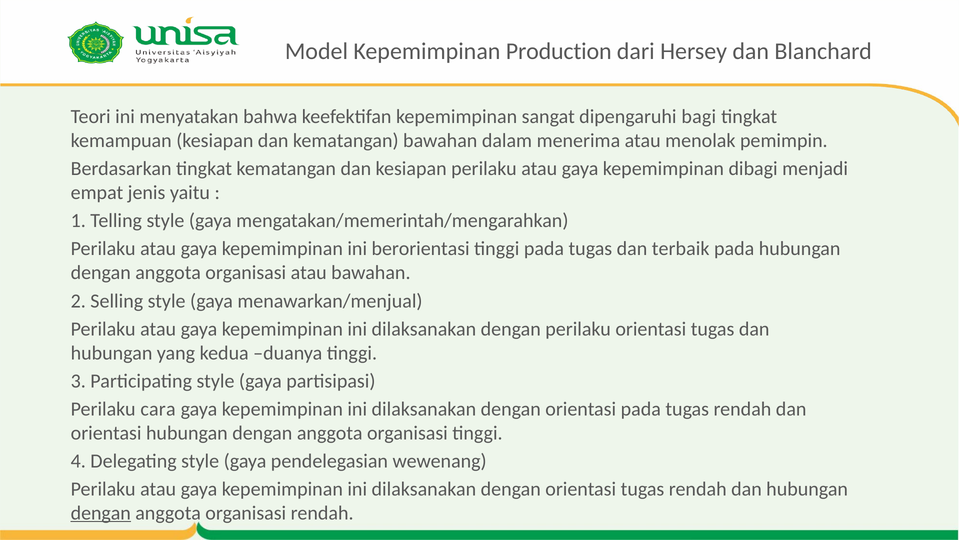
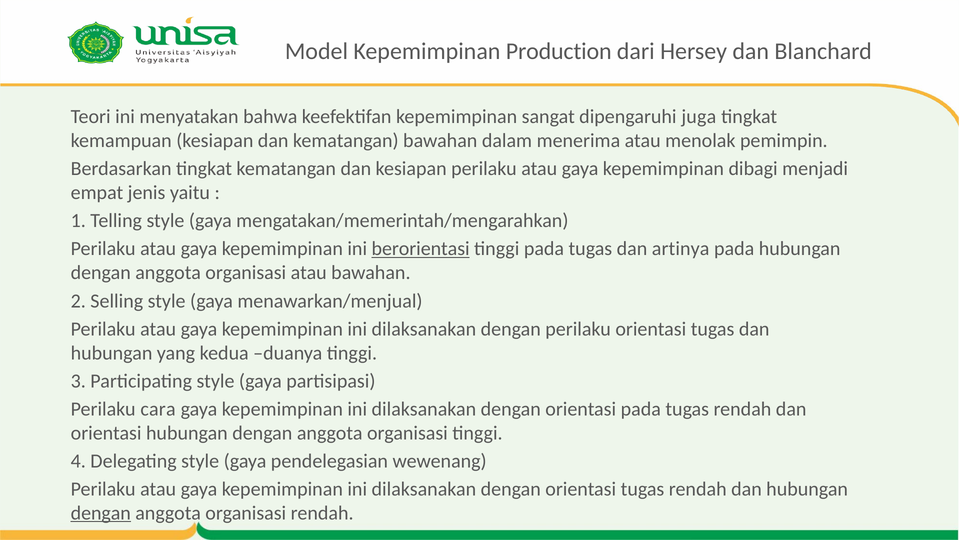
bagi: bagi -> juga (699, 117)
berorientasi underline: none -> present (421, 249)
terbaik: terbaik -> artinya (681, 249)
